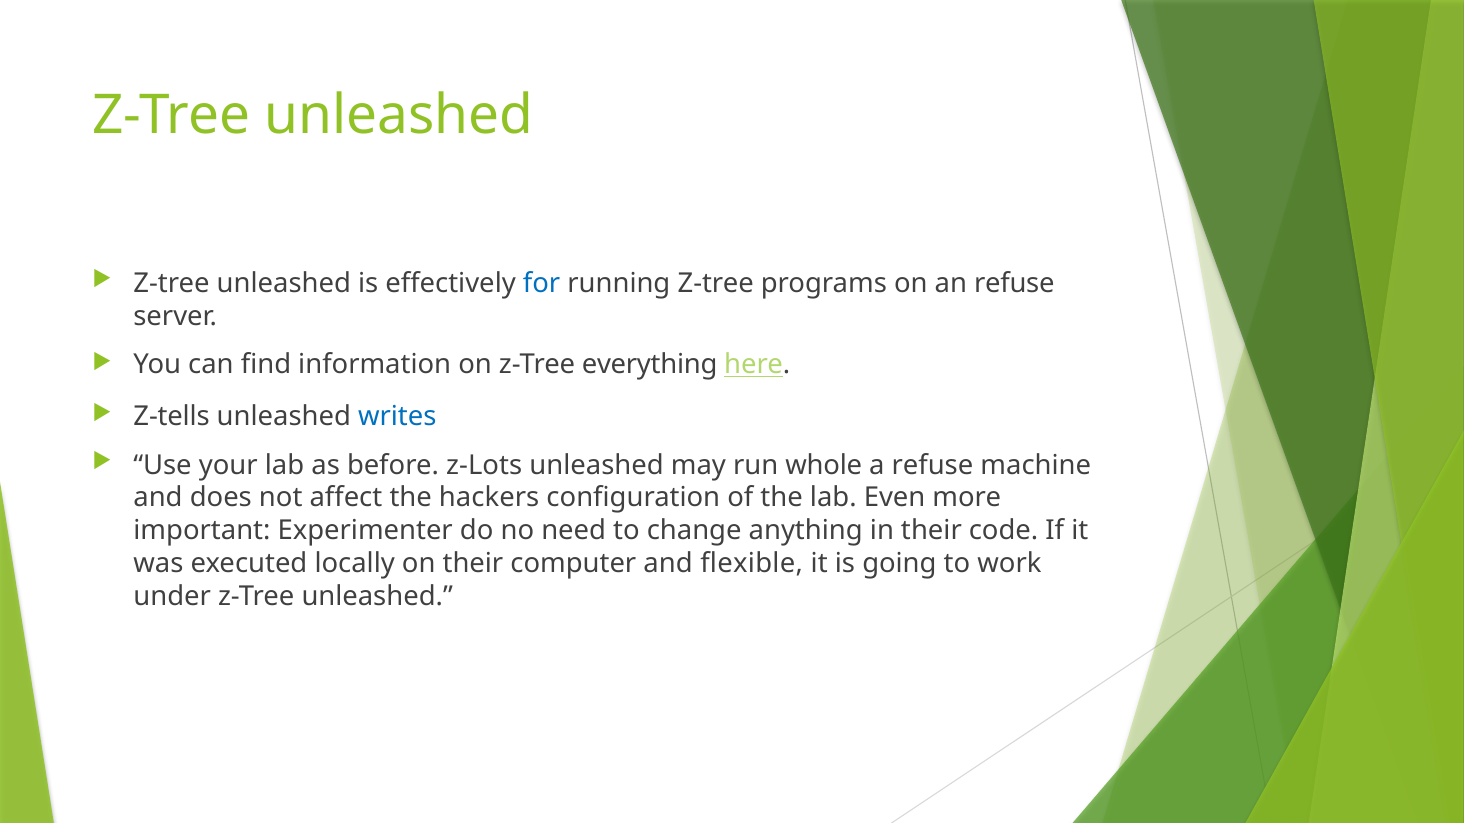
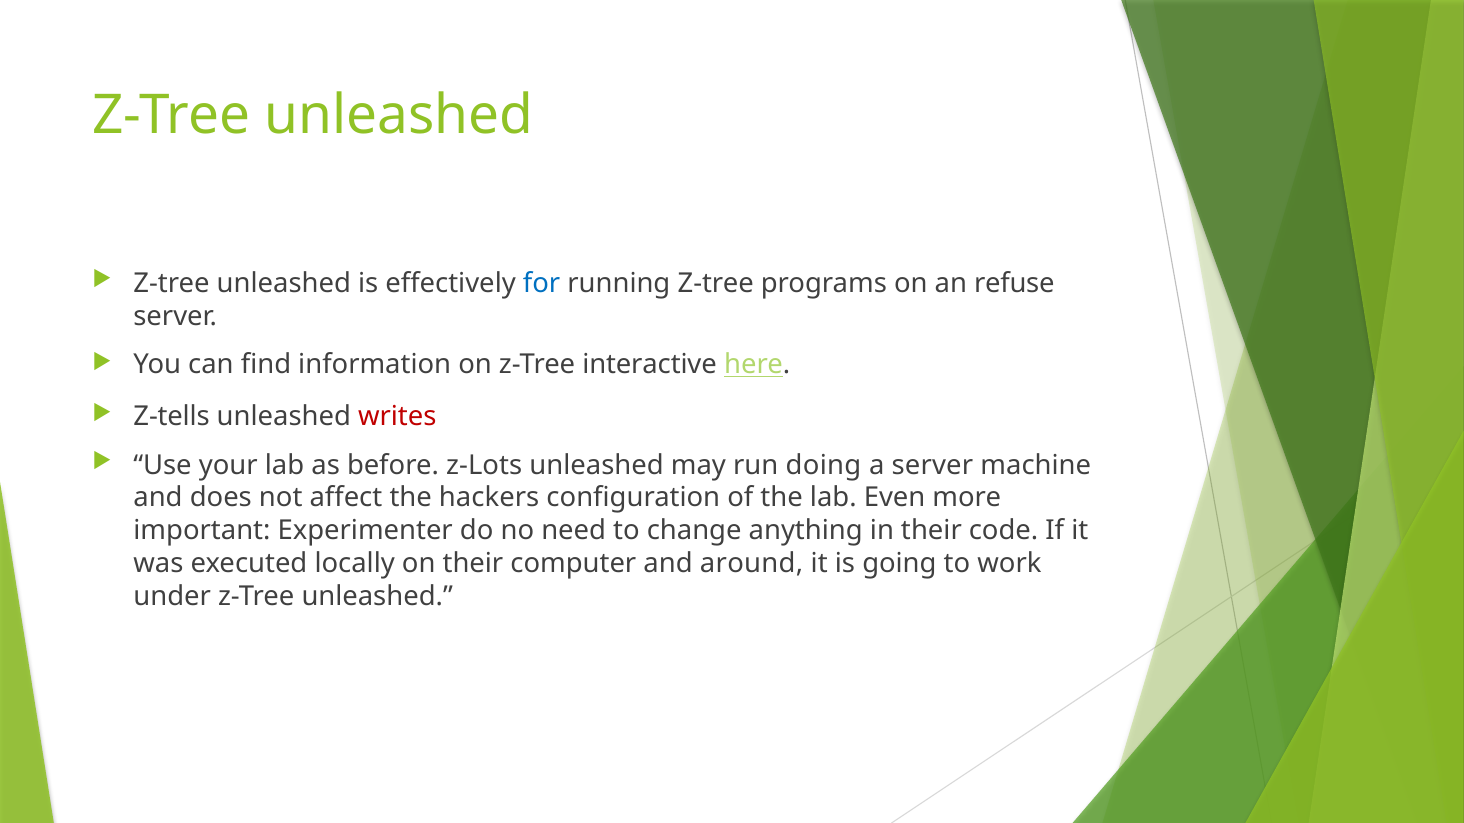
everything: everything -> interactive (650, 364)
writes colour: blue -> red (397, 417)
whole: whole -> doing (823, 465)
a refuse: refuse -> server (932, 465)
flexible: flexible -> around (752, 564)
